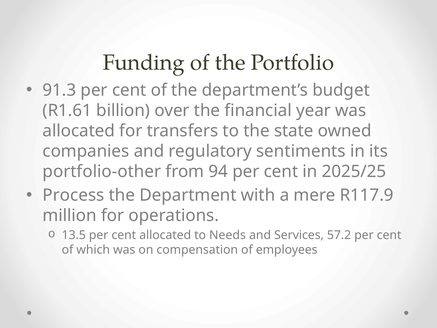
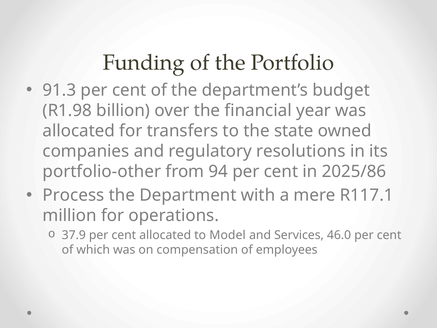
R1.61: R1.61 -> R1.98 (67, 110)
sentiments: sentiments -> resolutions (301, 151)
2025/25: 2025/25 -> 2025/86 (354, 171)
R117.9: R117.9 -> R117.1 (367, 195)
13.5: 13.5 -> 37.9 (74, 235)
Needs: Needs -> Model (228, 235)
57.2: 57.2 -> 46.0 (339, 235)
